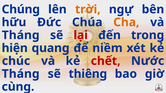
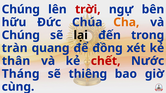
trời colour: orange -> red (88, 9)
Tháng: Tháng -> Chúng (21, 35)
lại colour: red -> black (81, 35)
hiện: hiện -> tràn (15, 48)
niềm: niềm -> đồng (107, 48)
chúc: chúc -> thân (16, 61)
